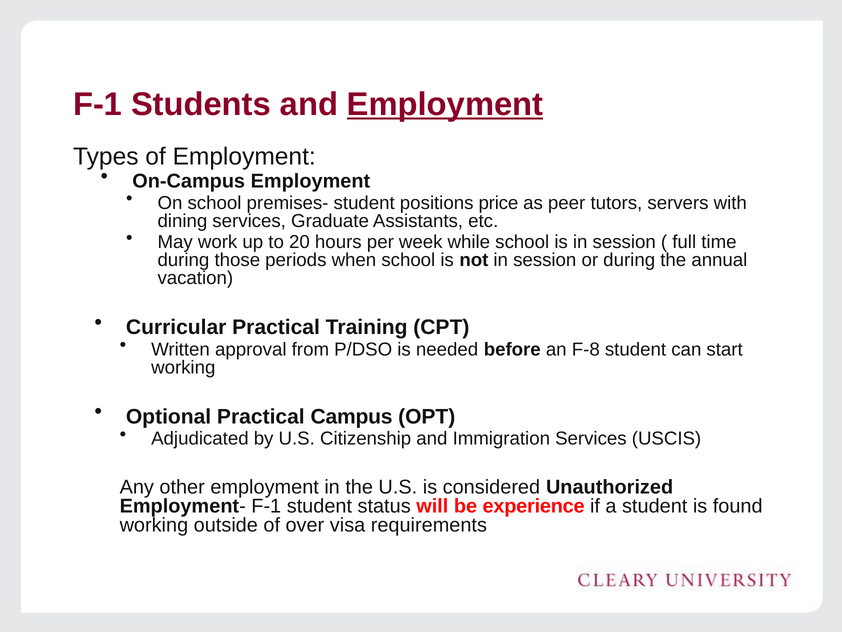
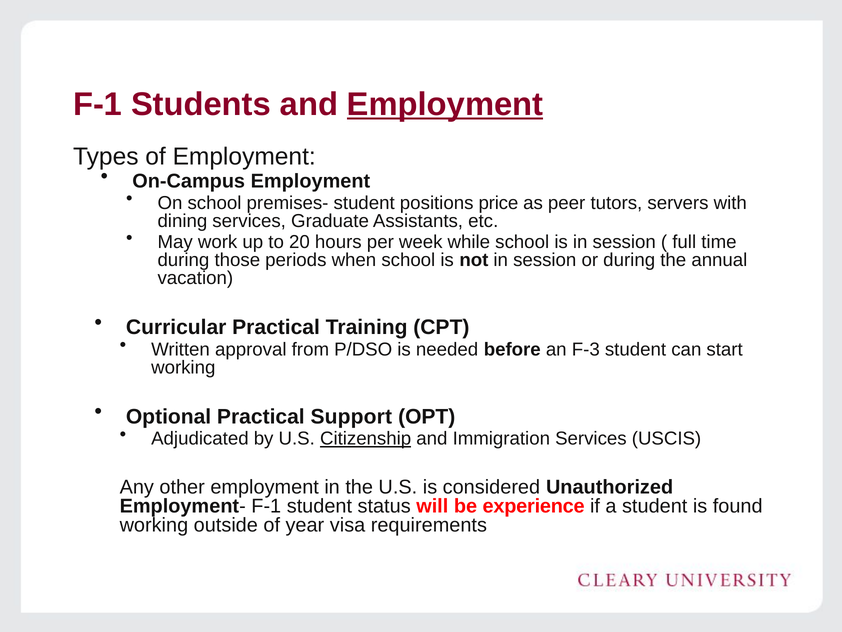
F-8: F-8 -> F-3 (586, 349)
Campus: Campus -> Support (351, 416)
Citizenship underline: none -> present (366, 438)
over: over -> year (305, 525)
